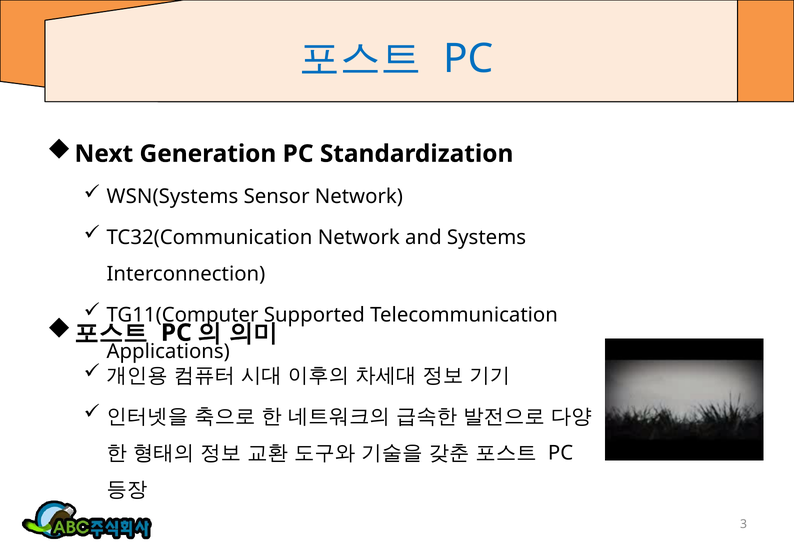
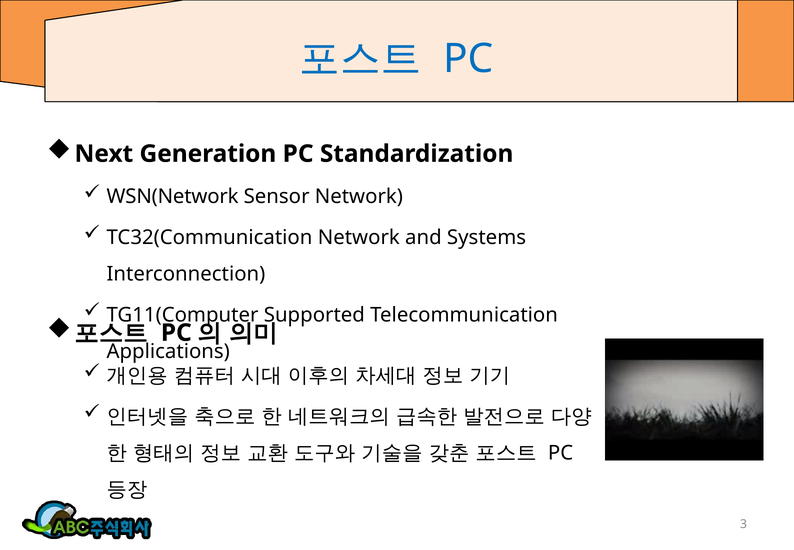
WSN(Systems: WSN(Systems -> WSN(Network (173, 197)
